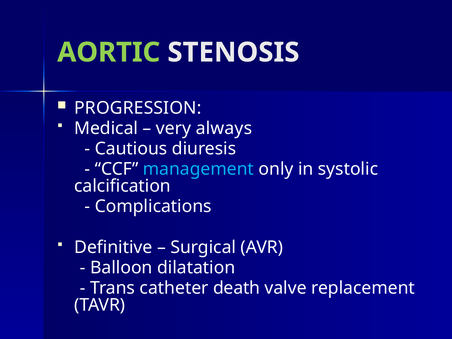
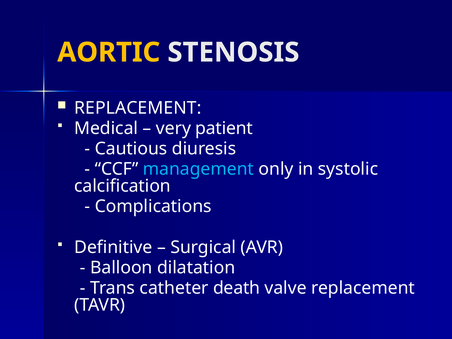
AORTIC colour: light green -> yellow (109, 52)
PROGRESSION: PROGRESSION -> REPLACEMENT (138, 108)
always: always -> patient (224, 128)
